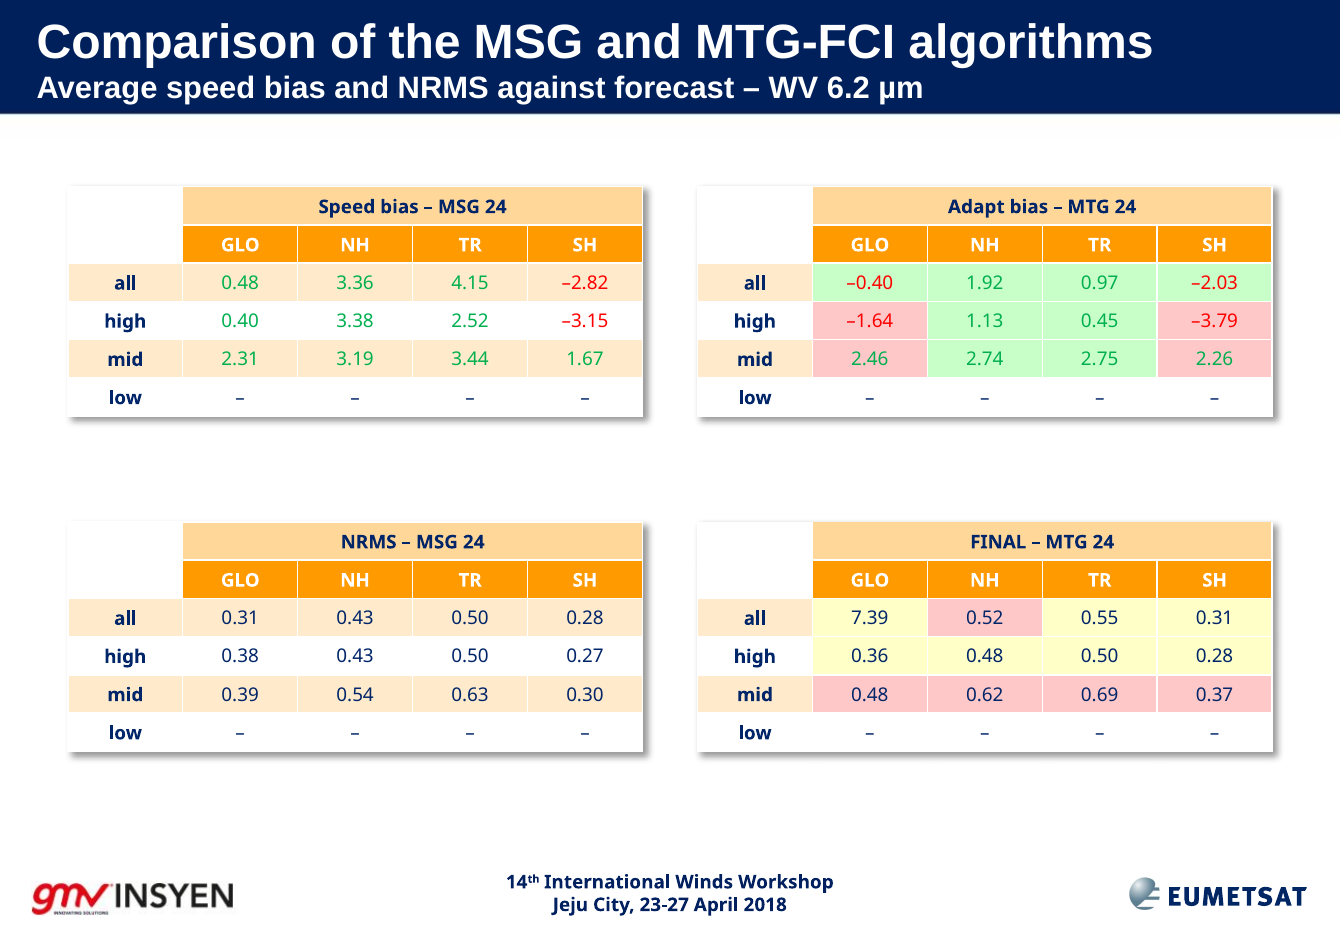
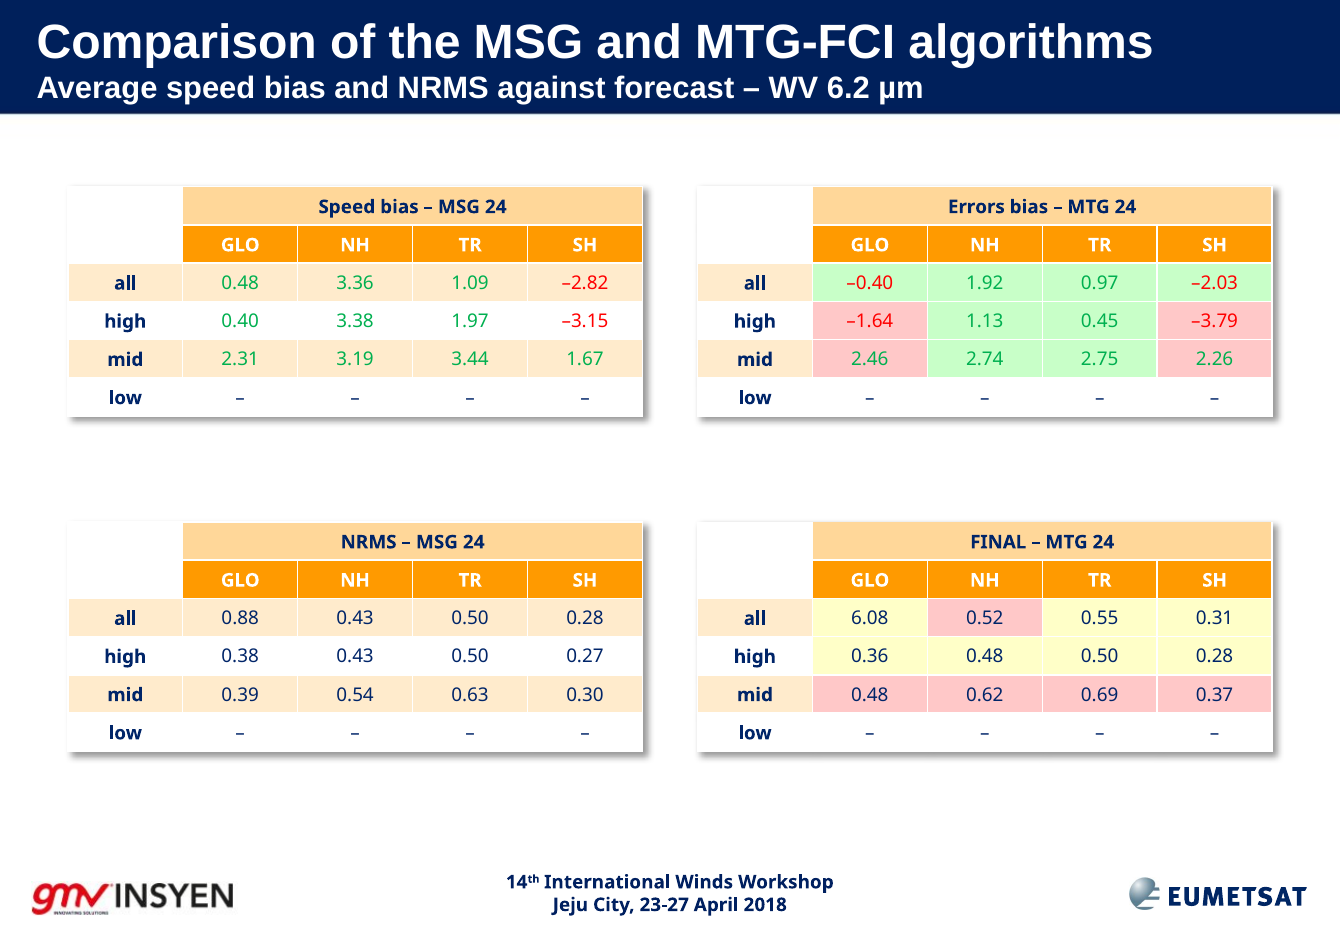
Adapt: Adapt -> Errors (976, 207)
4.15: 4.15 -> 1.09 (470, 283)
2.52: 2.52 -> 1.97 (470, 321)
all 0.31: 0.31 -> 0.88 (240, 618)
7.39: 7.39 -> 6.08 (870, 618)
